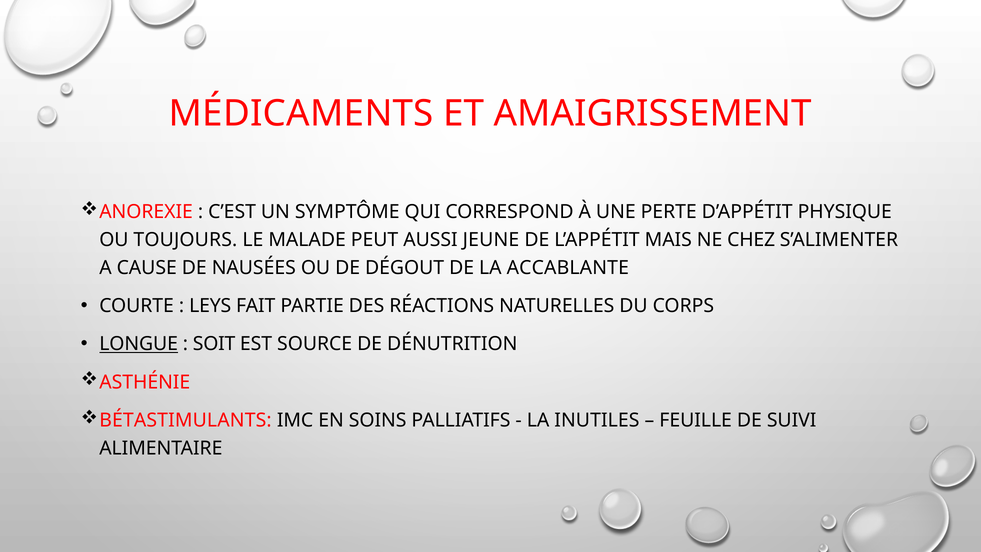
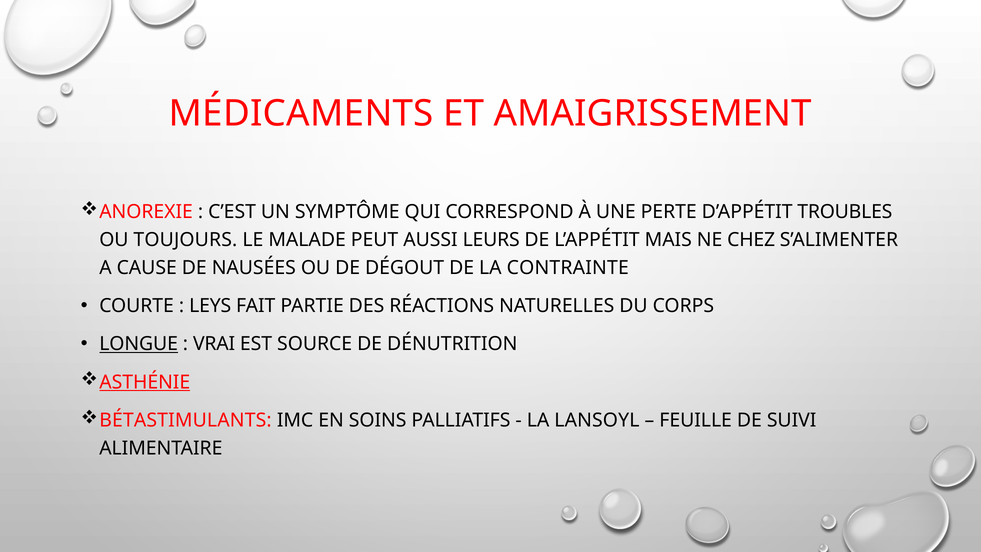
PHYSIQUE: PHYSIQUE -> TROUBLES (845, 212)
JEUNE: JEUNE -> LEURS (491, 240)
ACCABLANTE: ACCABLANTE -> CONTRAINTE (568, 268)
SOIT: SOIT -> VRAI (214, 344)
ASTHÉNIE underline: none -> present (145, 382)
INUTILES: INUTILES -> LANSOYL (597, 420)
